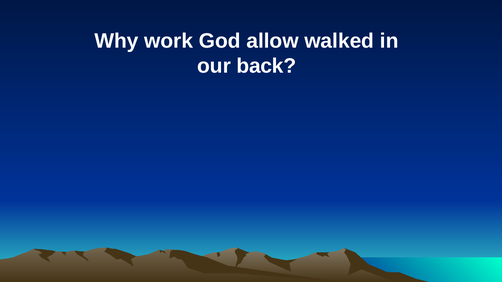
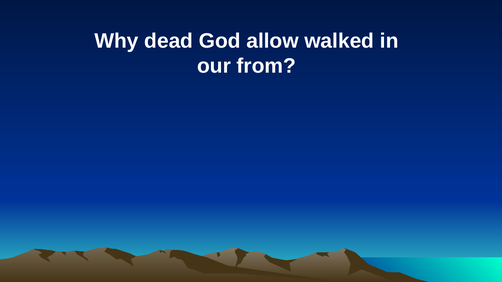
work: work -> dead (169, 41)
back: back -> from (266, 66)
